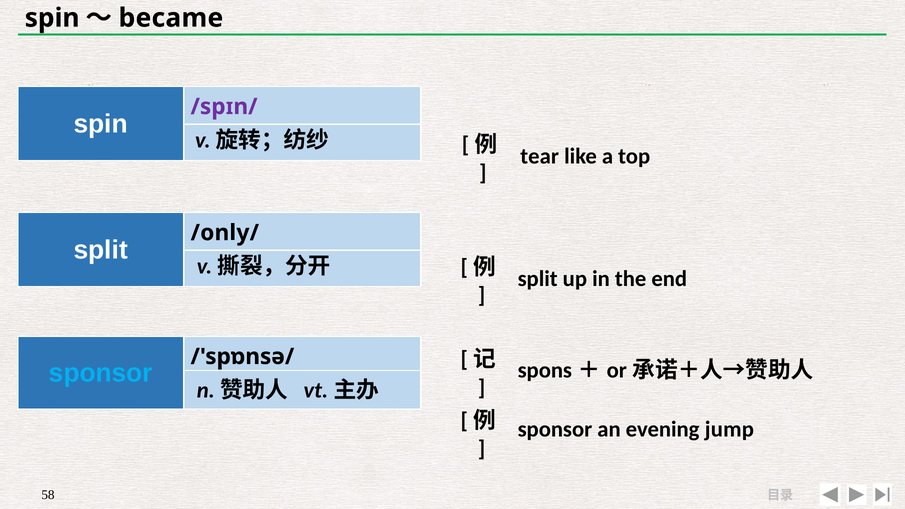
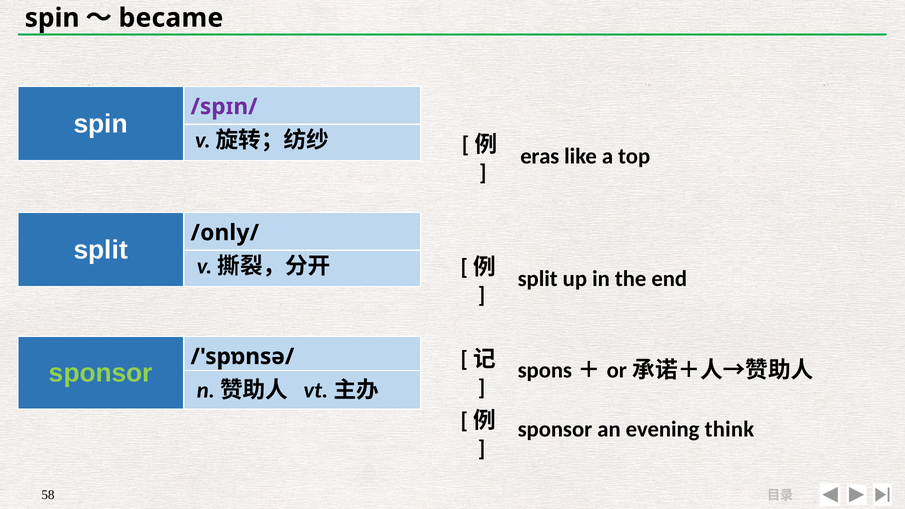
tear: tear -> eras (540, 156)
sponsor colour: light blue -> light green (101, 373)
jump: jump -> think (729, 429)
